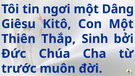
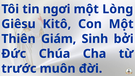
Dâng: Dâng -> Lòng (118, 9)
Thắp: Thắp -> Giám (59, 39)
